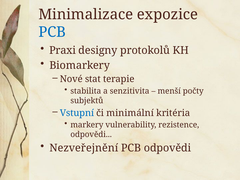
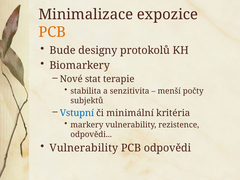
PCB colour: blue -> orange (52, 32)
Praxi: Praxi -> Bude (62, 50)
Nezveřejnění: Nezveřejnění -> Vulnerability (84, 148)
